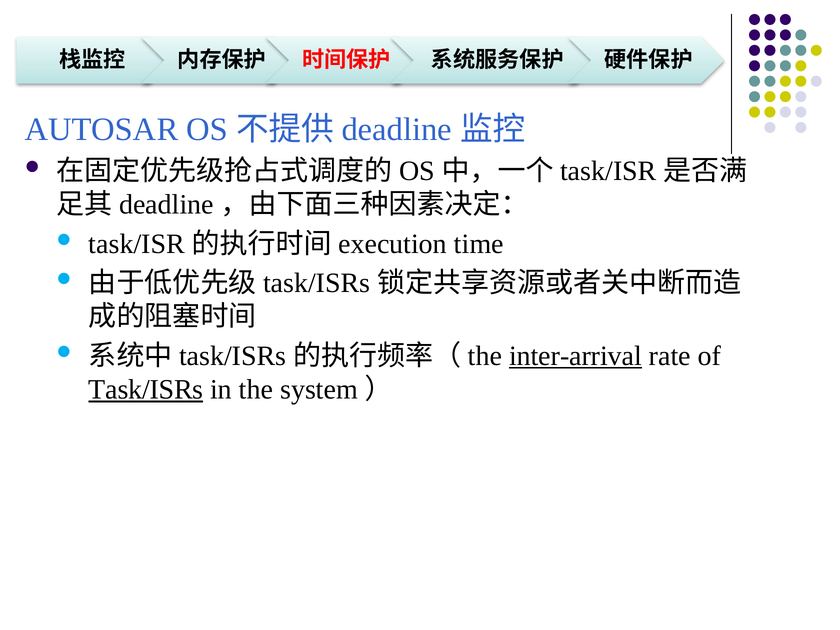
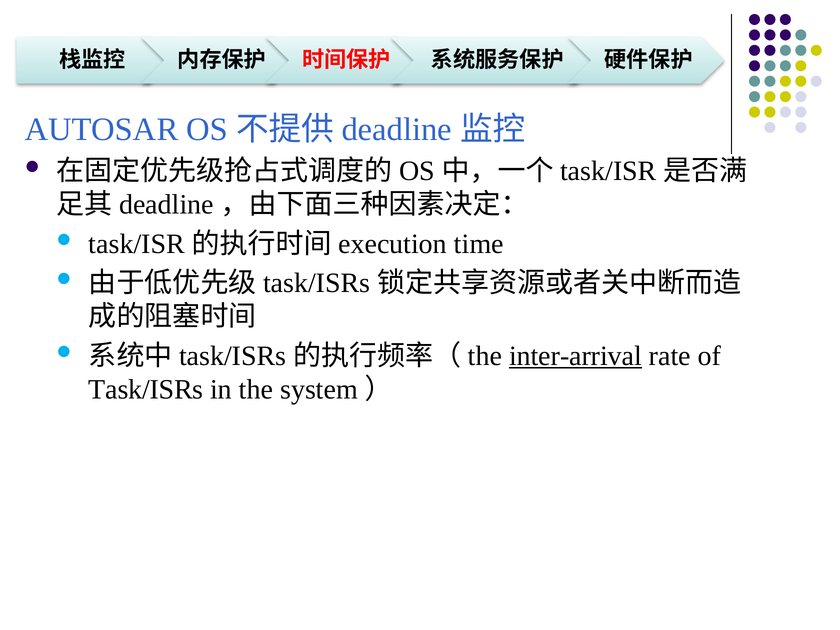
Task/ISRs underline: present -> none (146, 389)
